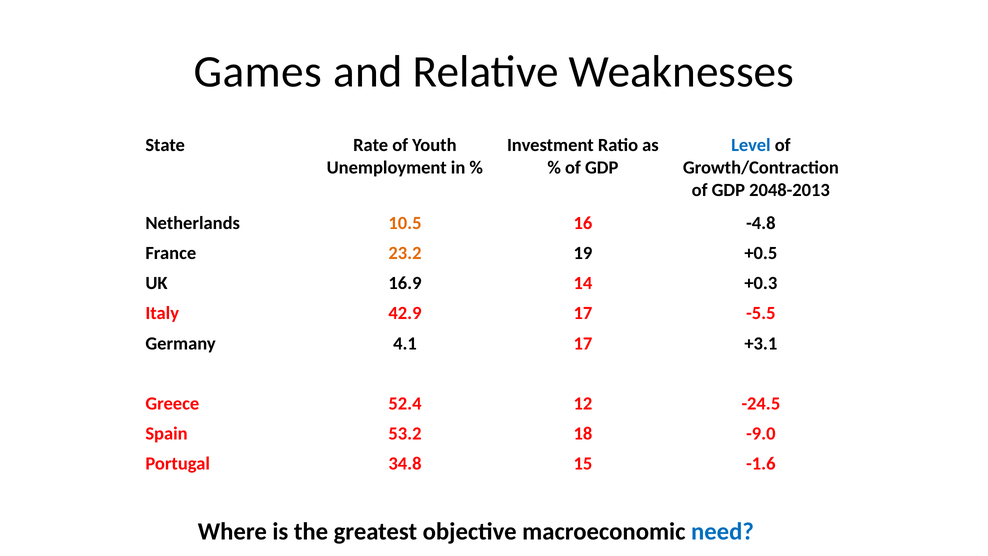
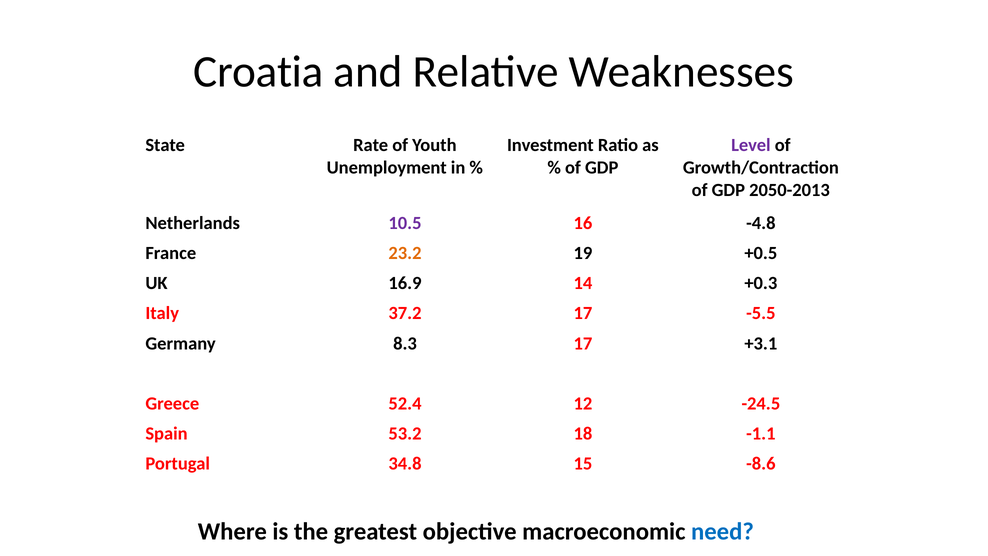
Games: Games -> Croatia (258, 72)
Level colour: blue -> purple (751, 145)
2048-2013: 2048-2013 -> 2050-2013 (789, 190)
10.5 colour: orange -> purple (405, 223)
42.9: 42.9 -> 37.2 (405, 313)
4.1: 4.1 -> 8.3 (405, 343)
-9.0: -9.0 -> -1.1 (761, 433)
-1.6: -1.6 -> -8.6 (761, 463)
